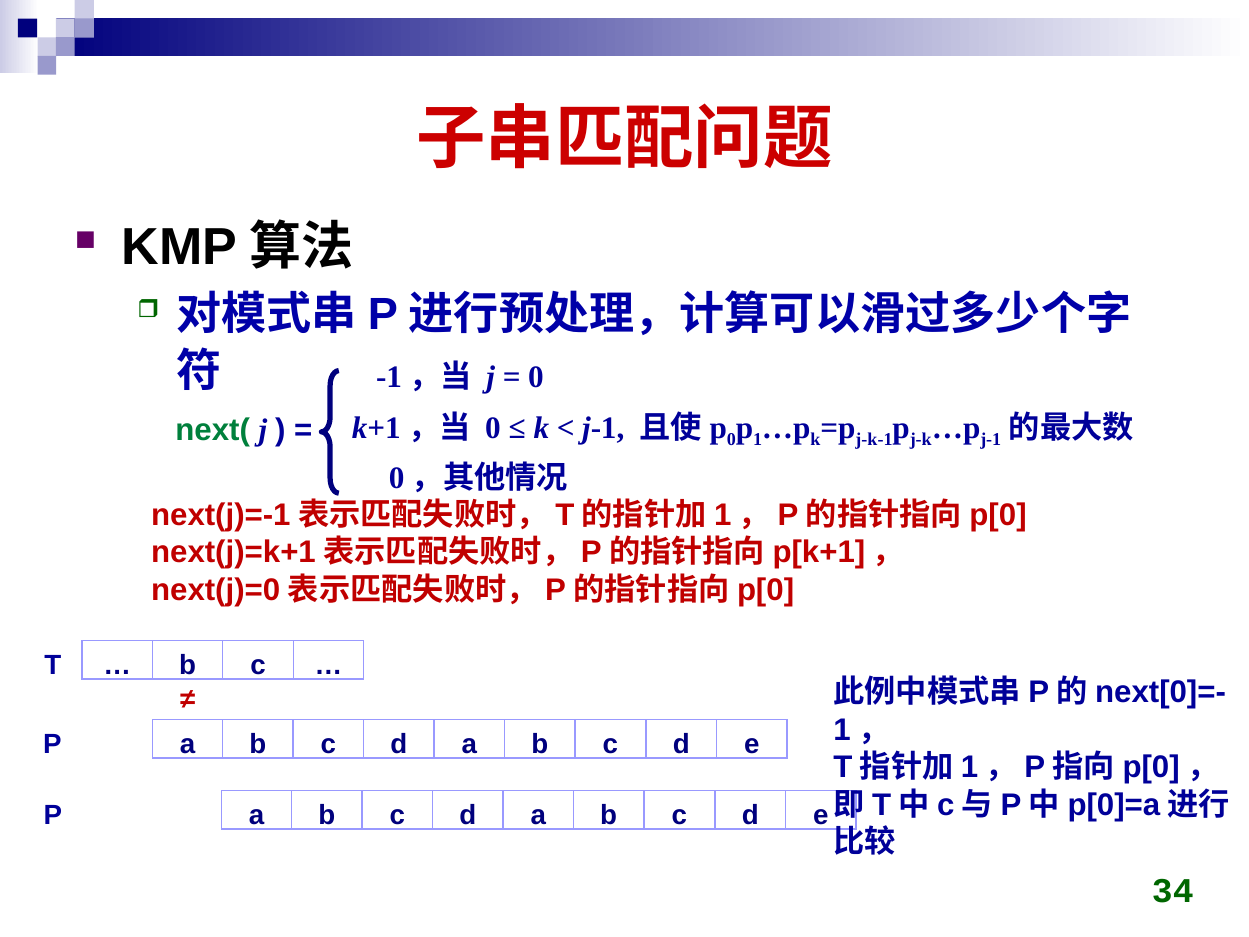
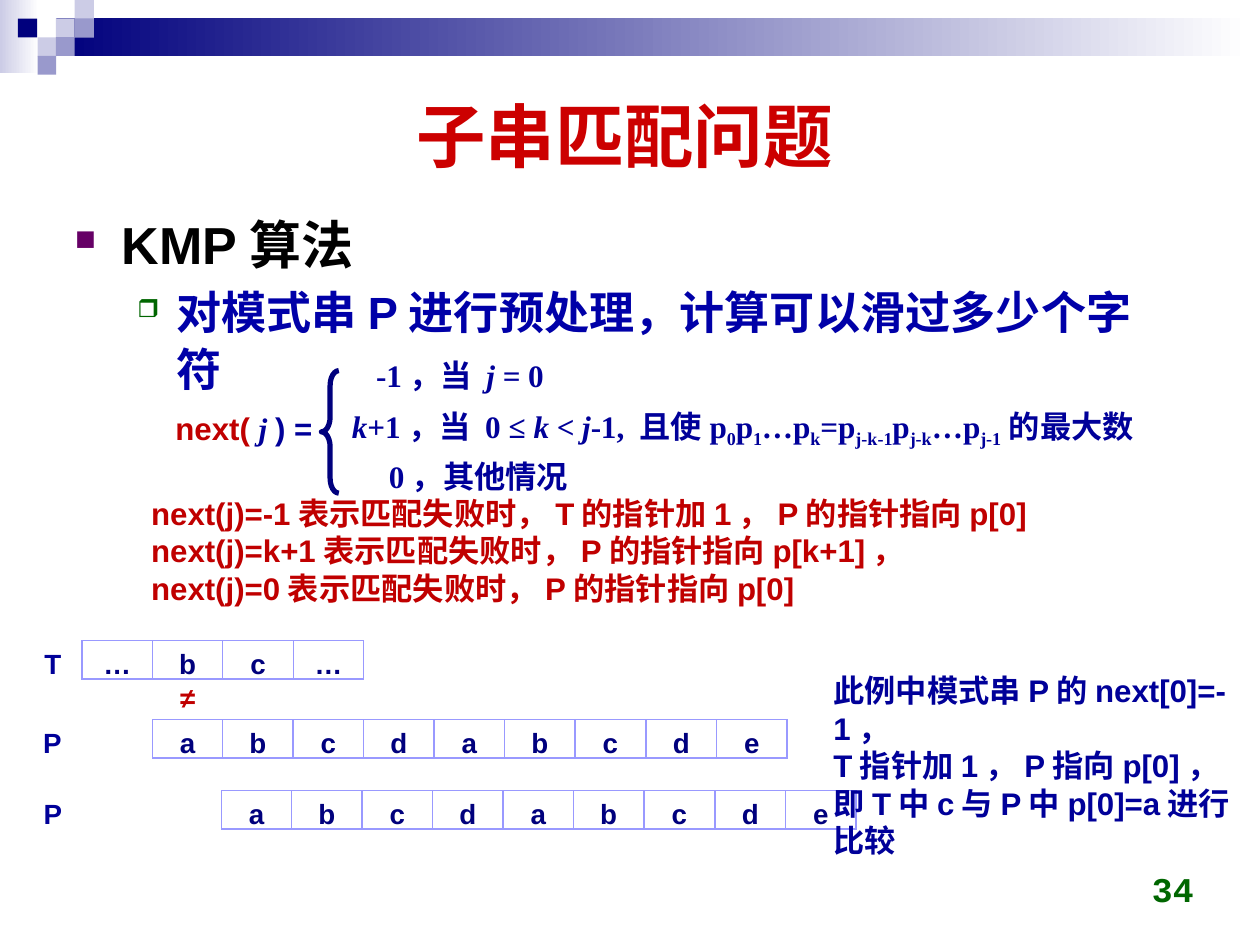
next( colour: green -> red (213, 430)
